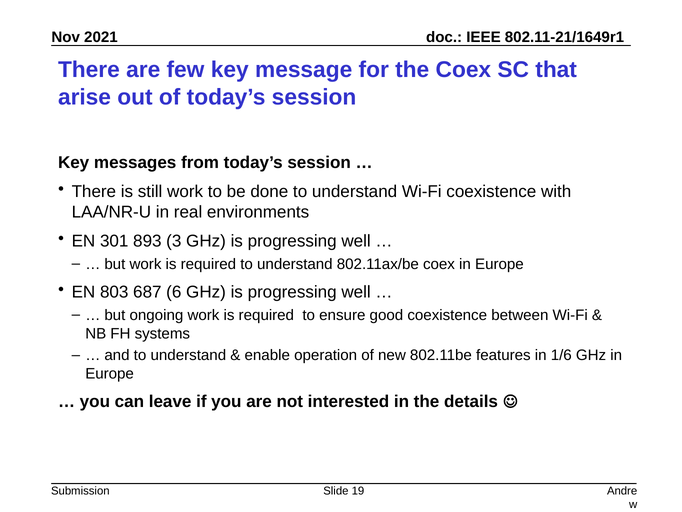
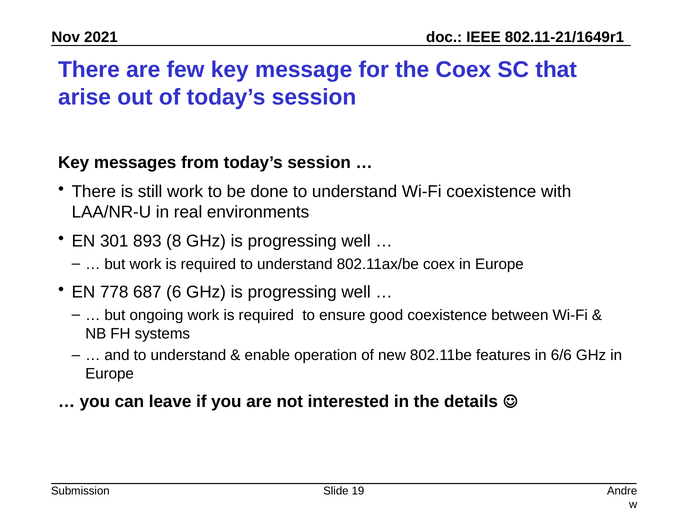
3: 3 -> 8 (174, 241)
803: 803 -> 778 (114, 292)
1/6: 1/6 -> 6/6 (561, 355)
